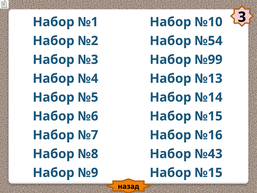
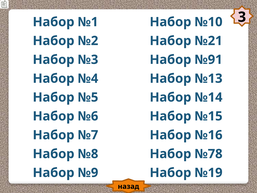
№54: №54 -> №21 (209, 41)
№99: №99 -> №91 (209, 60)
№43: №43 -> №78 (209, 154)
№15: №15 -> №19 (209, 173)
